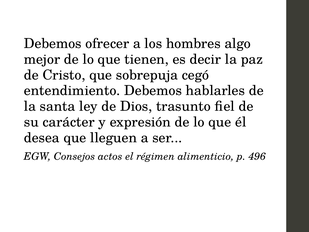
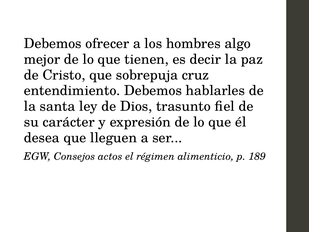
cegó: cegó -> cruz (195, 75)
496: 496 -> 189 (257, 156)
